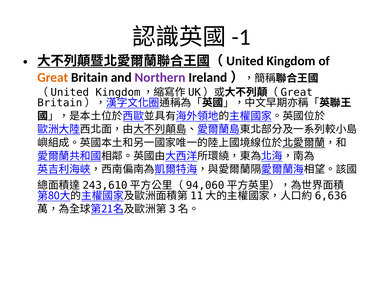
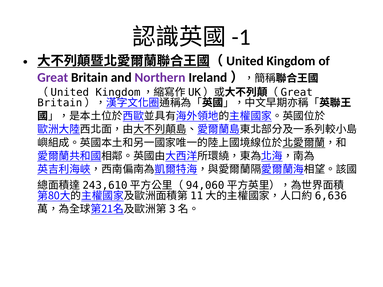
Great colour: orange -> purple (53, 78)
